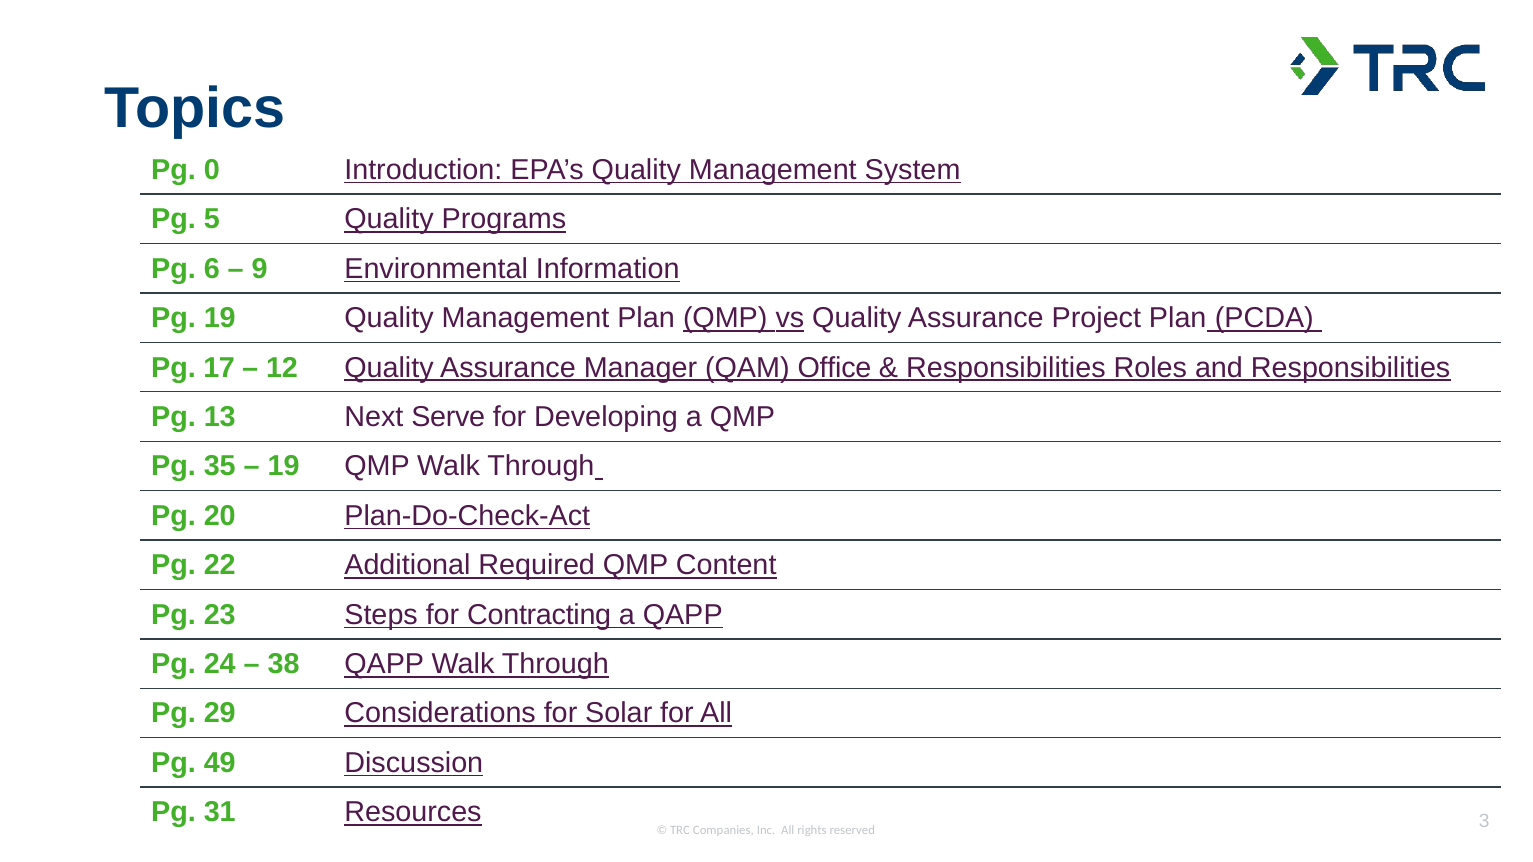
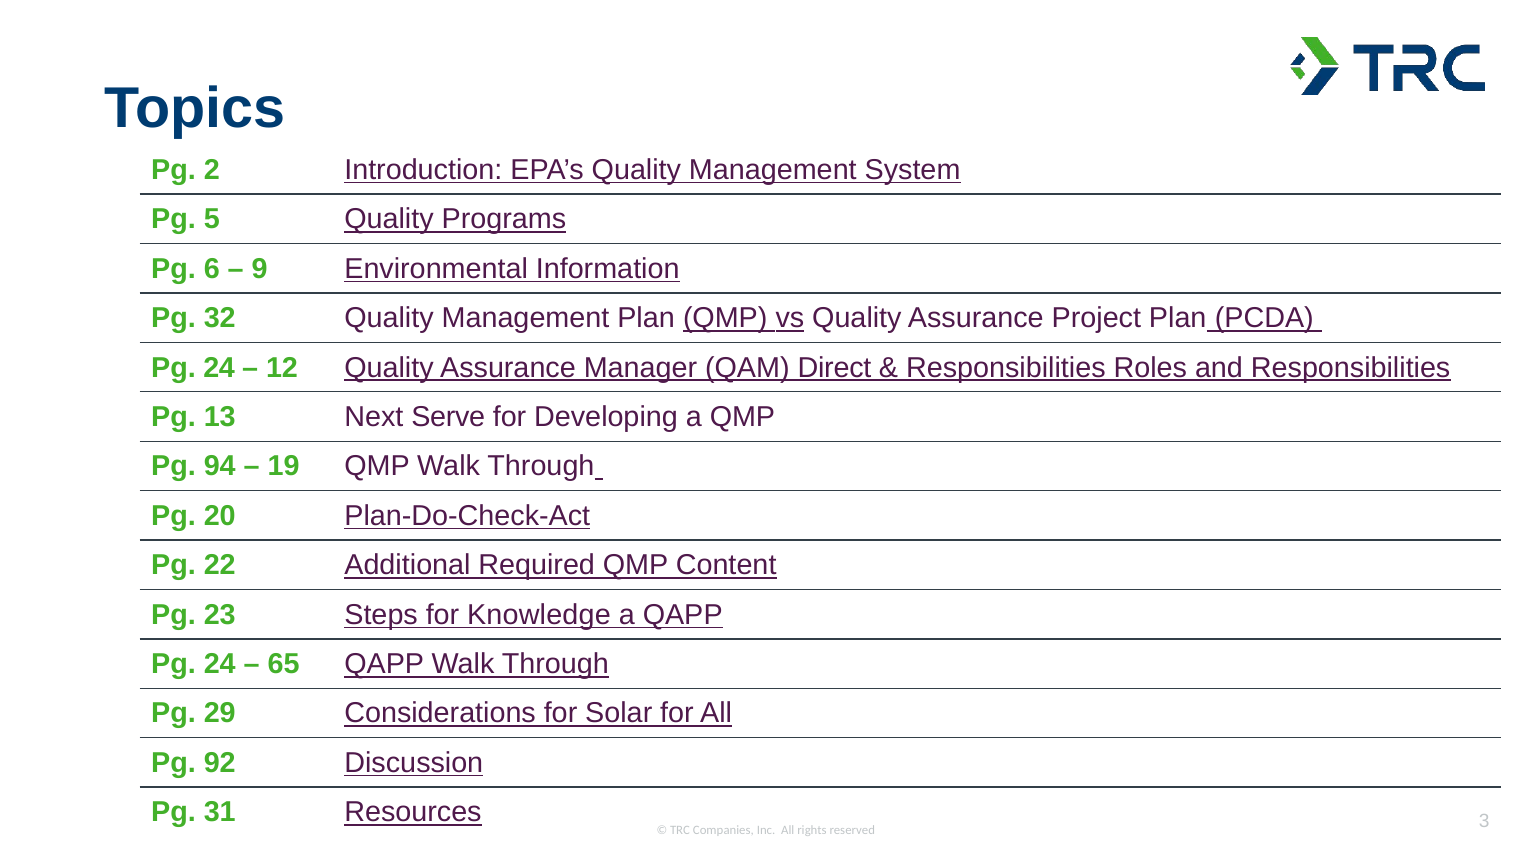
0: 0 -> 2 (212, 170)
Pg 19: 19 -> 32 (220, 318)
17: 17 -> 24 (219, 368)
Office: Office -> Direct (834, 368)
35: 35 -> 94 (220, 467)
Contracting: Contracting -> Knowledge (539, 615)
38: 38 -> 65 (284, 664)
49: 49 -> 92 (220, 763)
